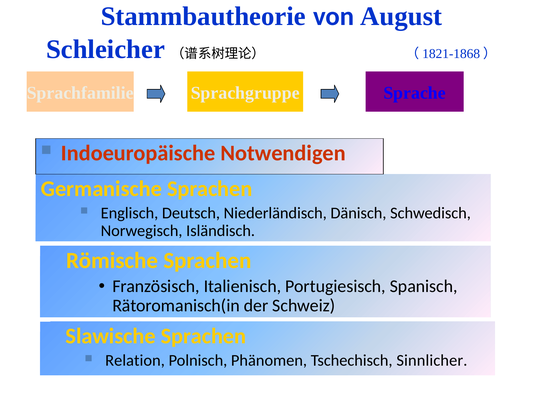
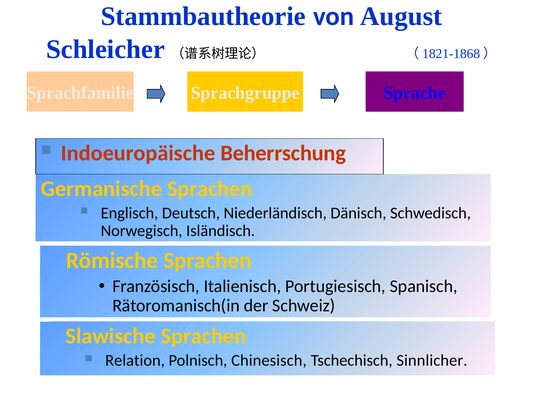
Notwendigen: Notwendigen -> Beherrschung (283, 153)
Phänomen: Phänomen -> Chinesisch (269, 360)
